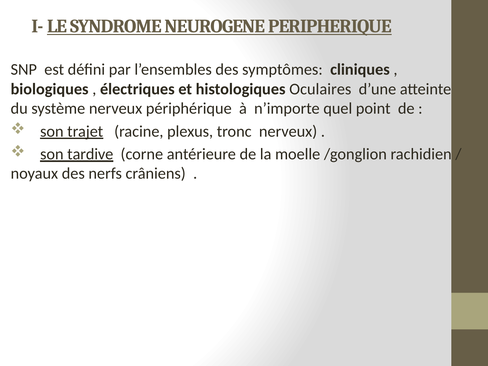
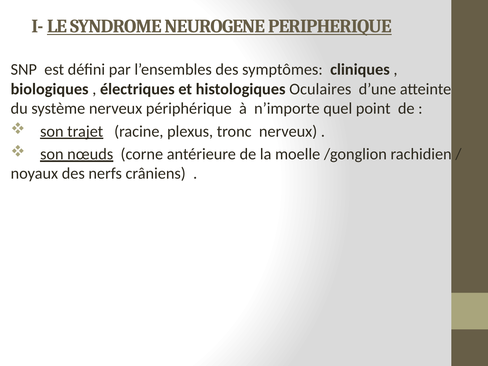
tardive: tardive -> nœuds (90, 154)
